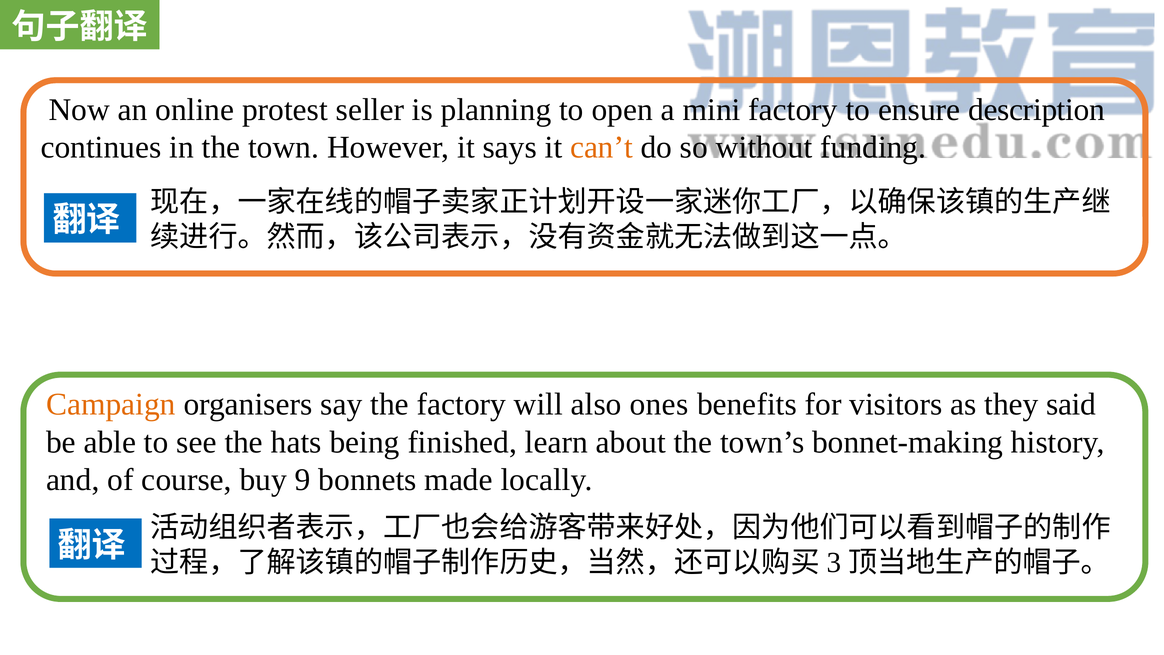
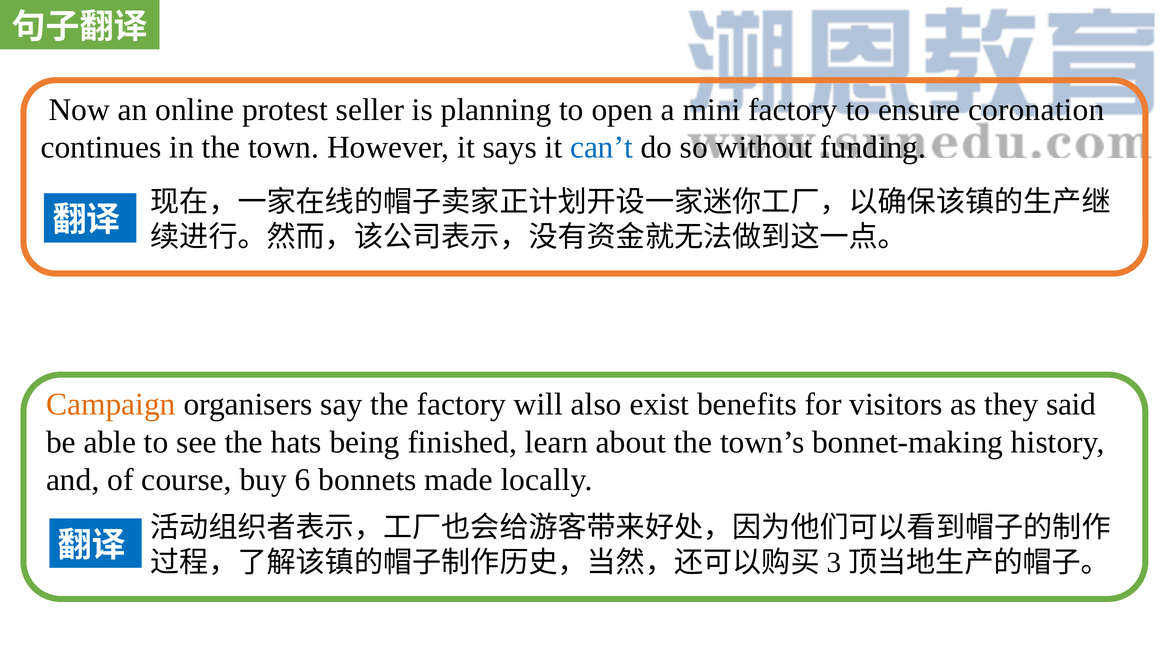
description: description -> coronation (1036, 110)
can’t colour: orange -> blue (602, 147)
ones: ones -> exist (659, 404)
9: 9 -> 6 (303, 480)
